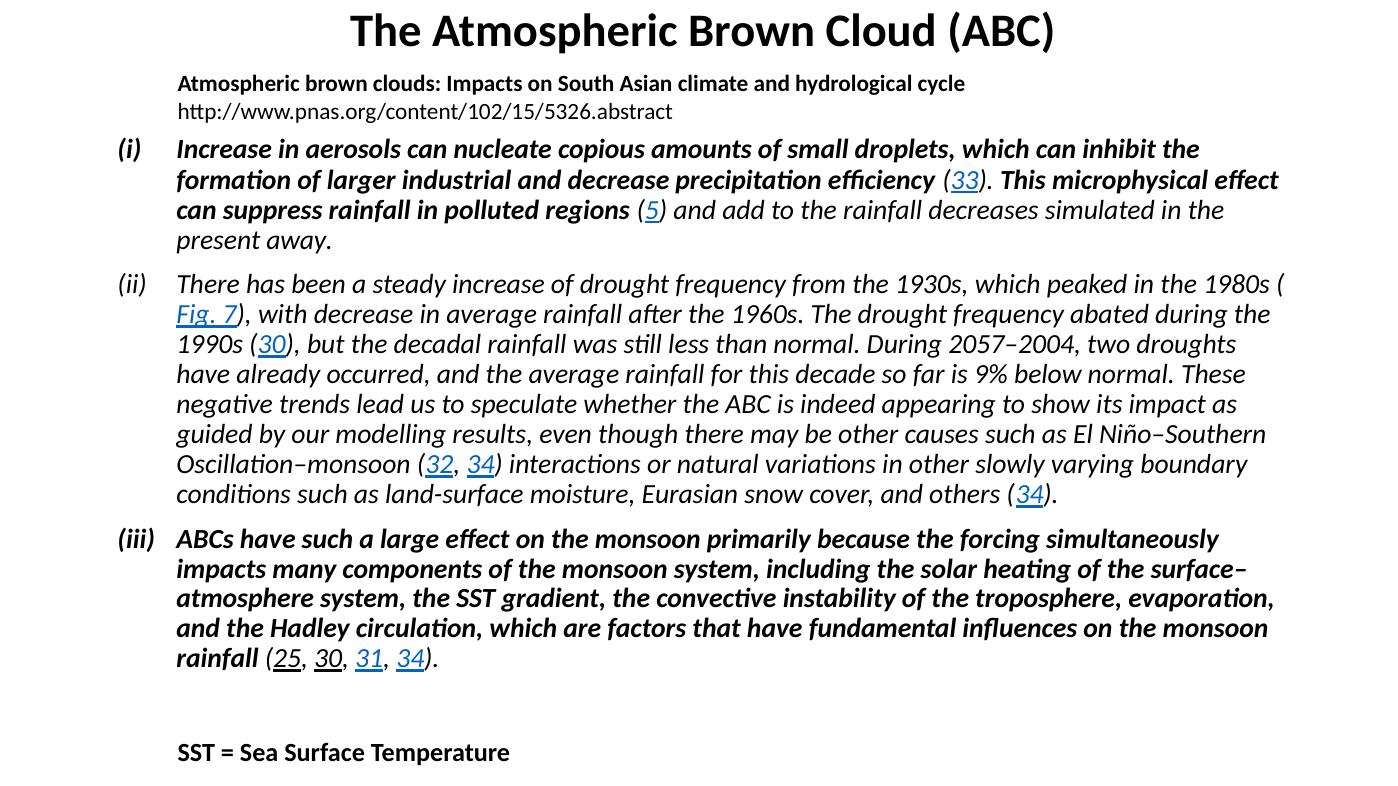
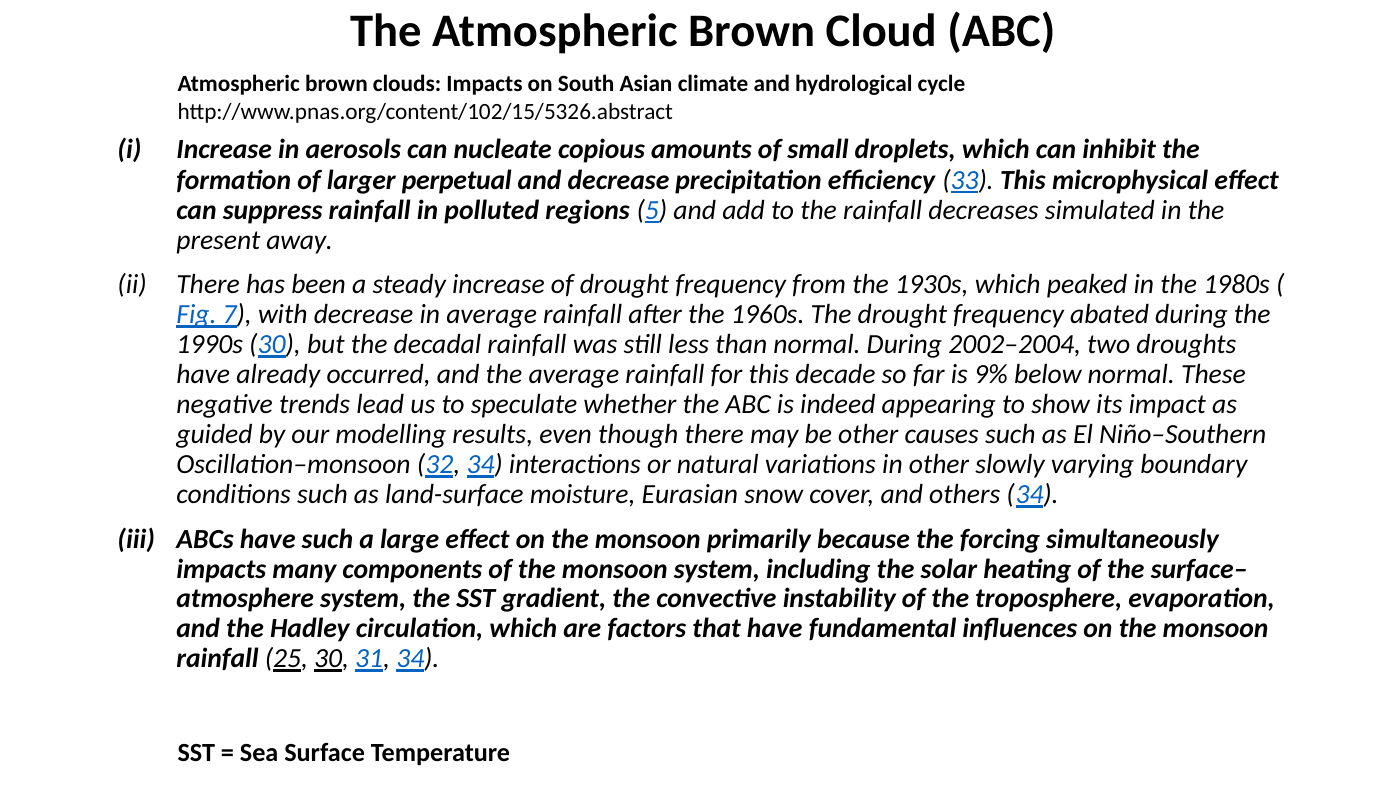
industrial: industrial -> perpetual (457, 180)
2057–2004: 2057–2004 -> 2002–2004 (1015, 345)
